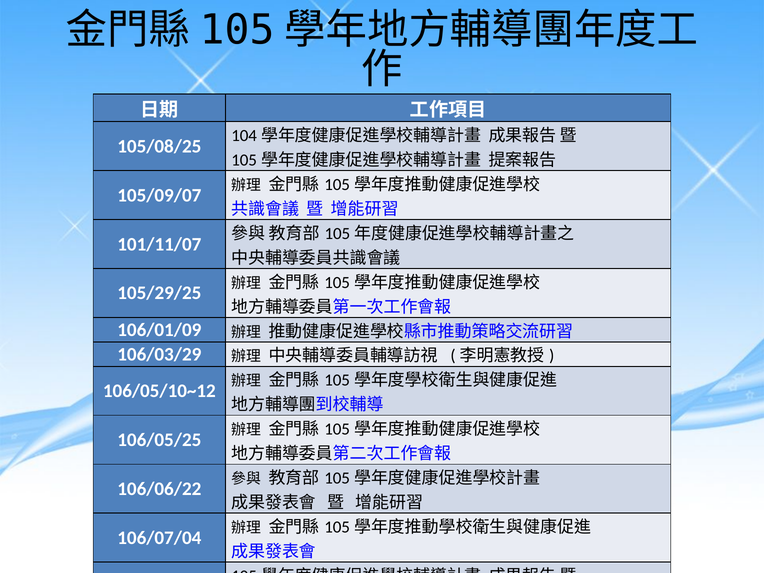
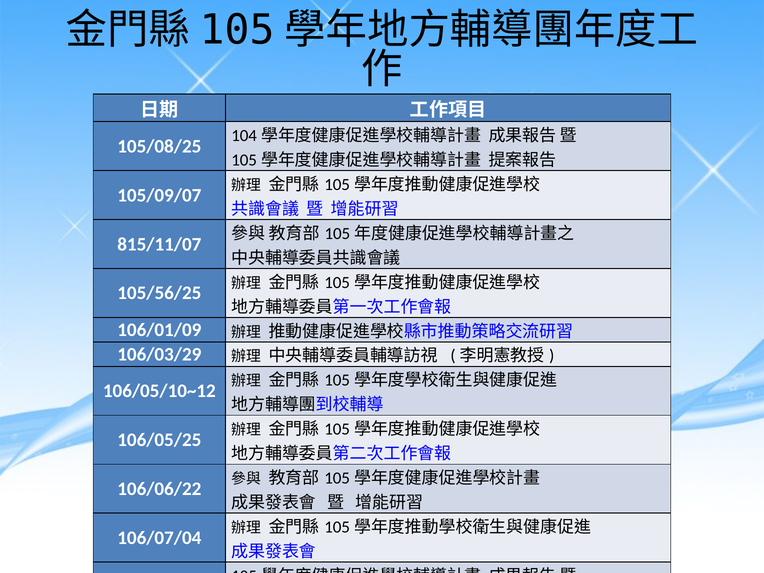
101/11/07: 101/11/07 -> 815/11/07 (159, 244)
105/29/25: 105/29/25 -> 105/56/25 (159, 293)
